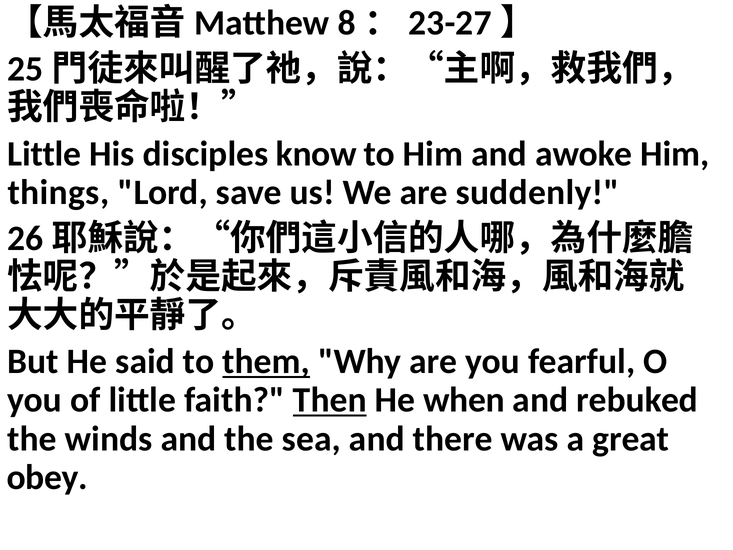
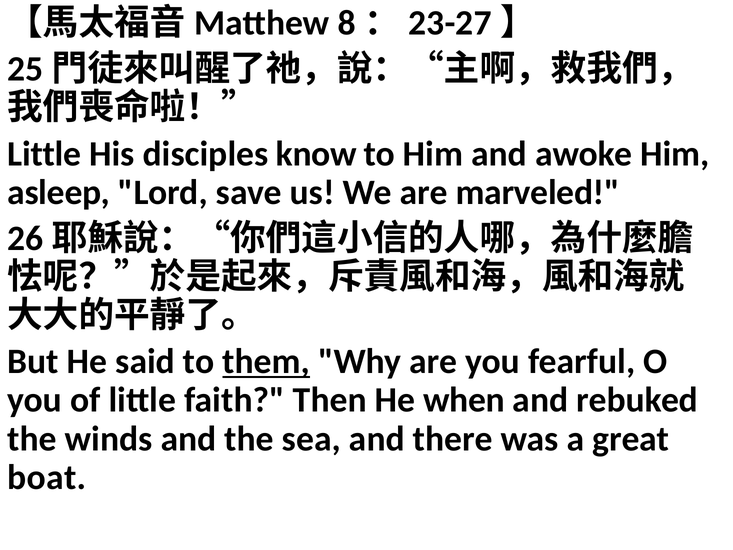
things: things -> asleep (59, 192)
suddenly: suddenly -> marveled (538, 192)
Then underline: present -> none (330, 400)
obey: obey -> boat (47, 477)
